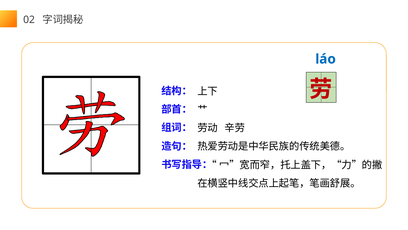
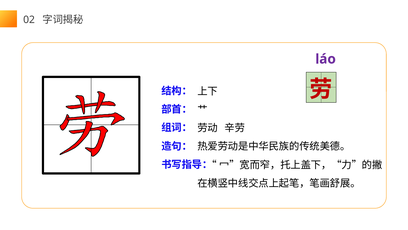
láo colour: blue -> purple (326, 59)
